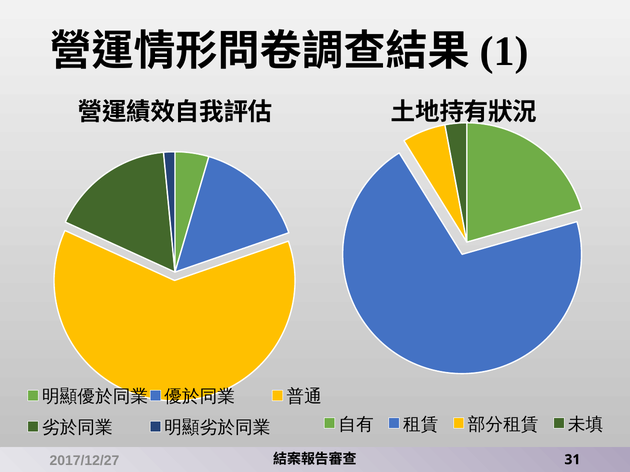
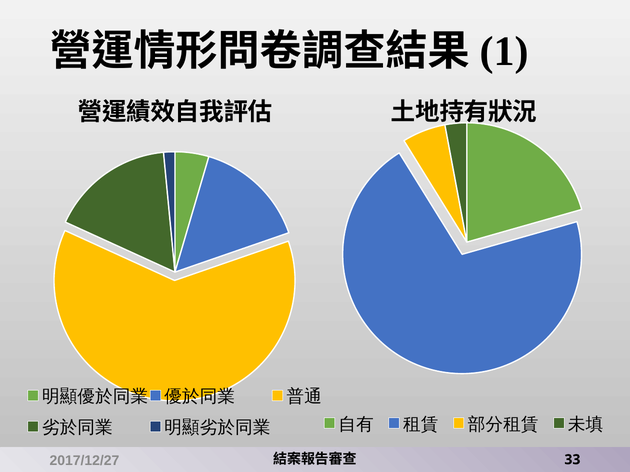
31: 31 -> 33 (572, 460)
